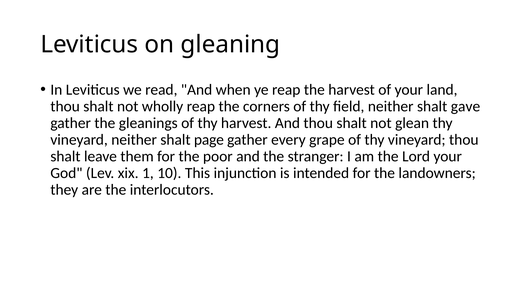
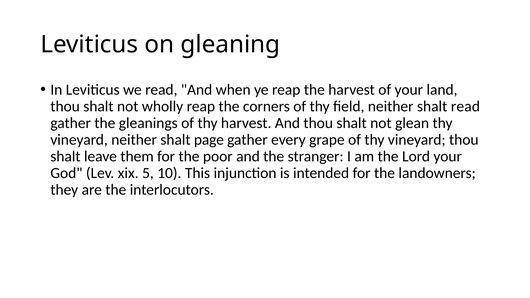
shalt gave: gave -> read (465, 106)
1: 1 -> 5 (148, 173)
